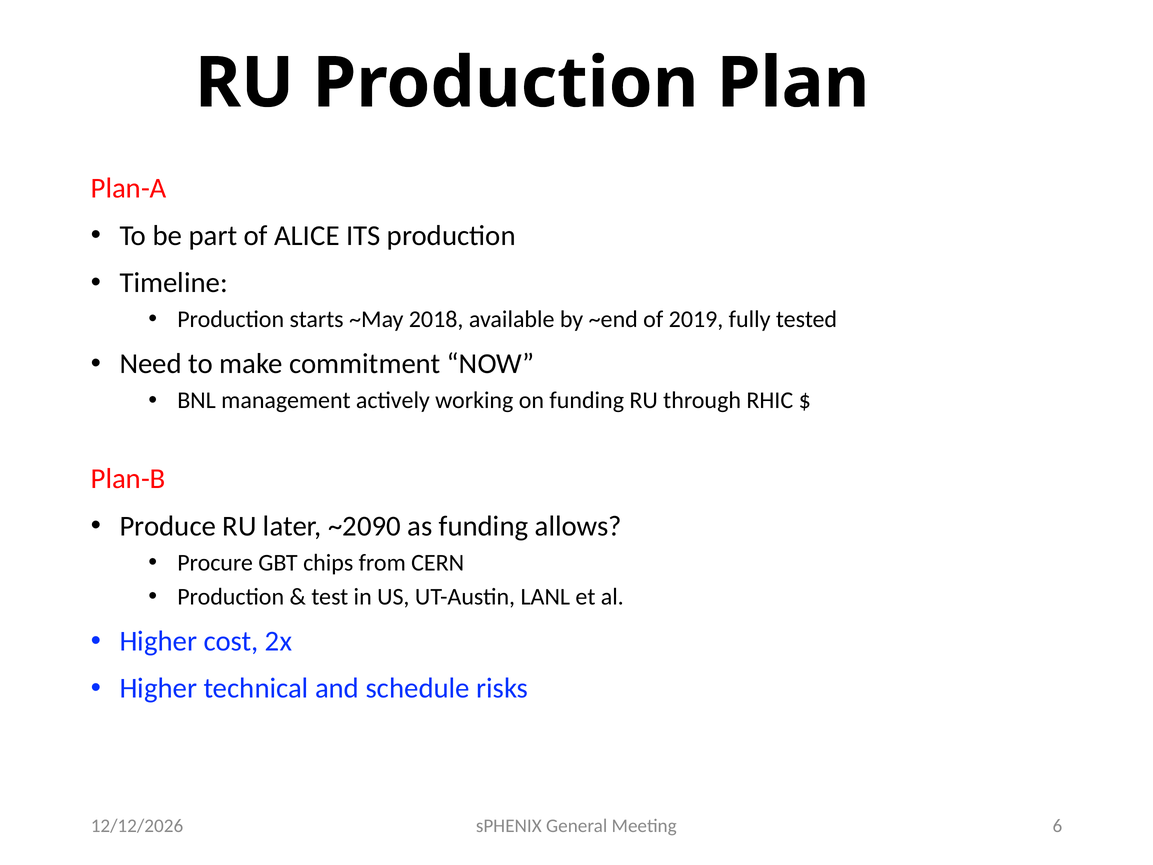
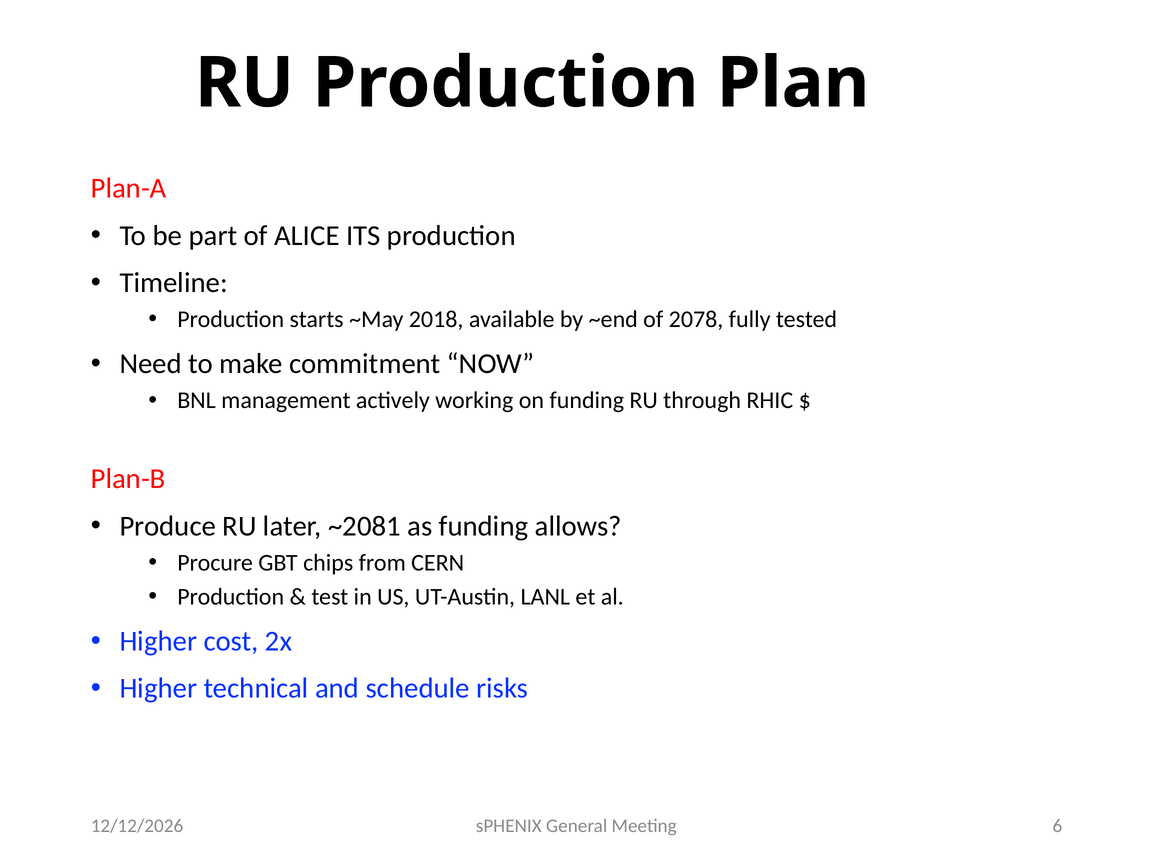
2019: 2019 -> 2078 (696, 319)
~2090: ~2090 -> ~2081 (364, 526)
